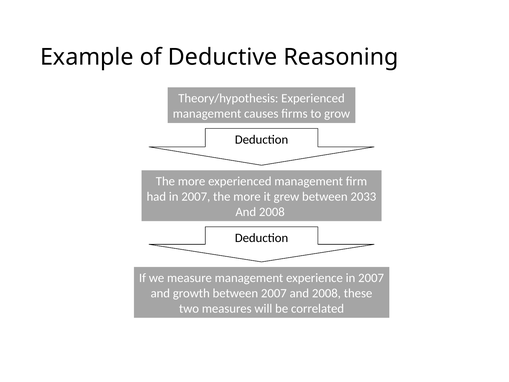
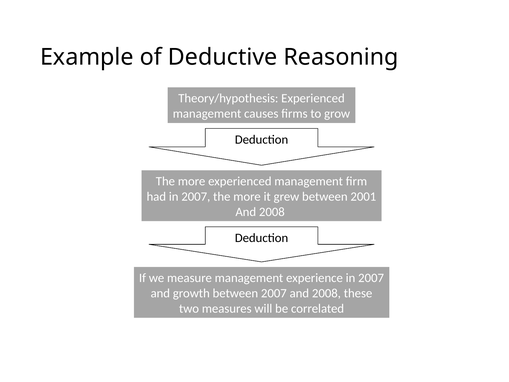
2033: 2033 -> 2001 (363, 196)
